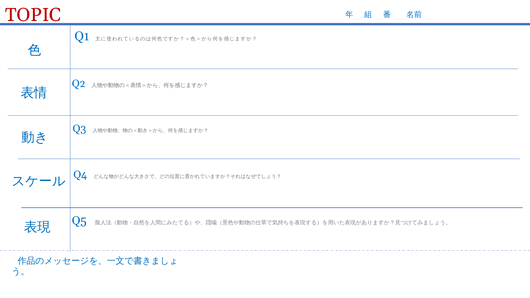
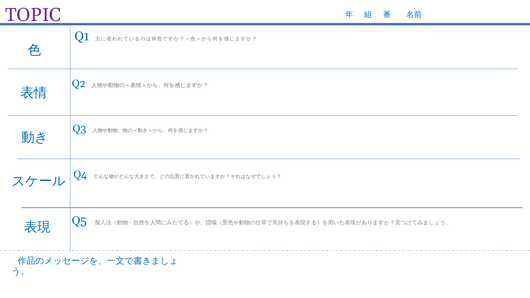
TOPIC colour: red -> purple (33, 15)
